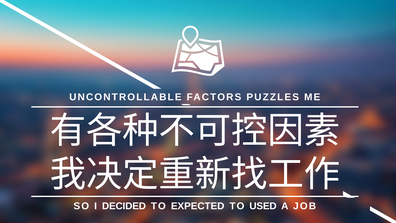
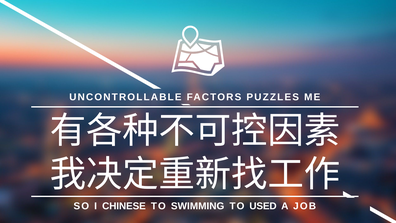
DECIDED: DECIDED -> CHINESE (124, 206)
EXPECTED: EXPECTED -> SWIMMING (198, 206)
